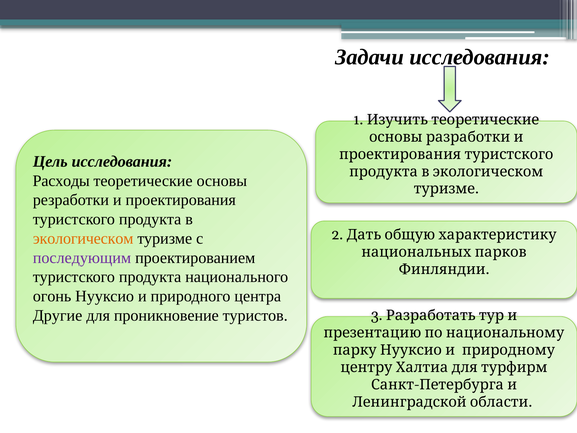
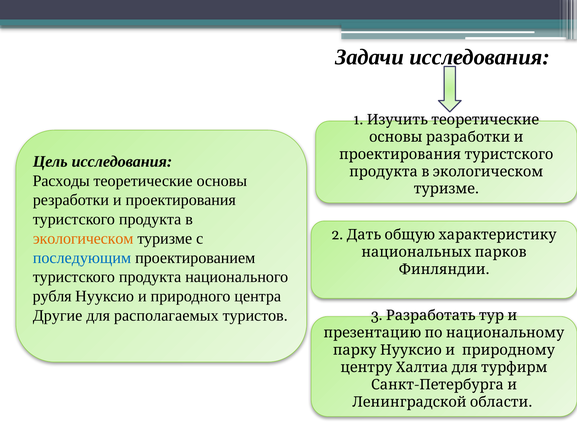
последующим colour: purple -> blue (82, 258)
огонь: огонь -> рубля (52, 296)
проникновение: проникновение -> располагаемых (166, 315)
